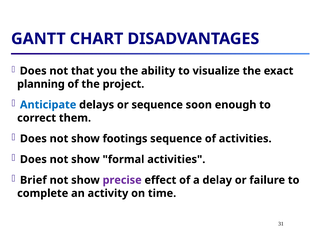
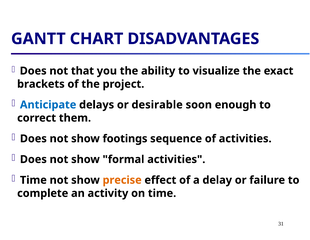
planning: planning -> brackets (41, 84)
or sequence: sequence -> desirable (157, 105)
Brief: Brief -> Time (33, 180)
precise colour: purple -> orange (122, 180)
